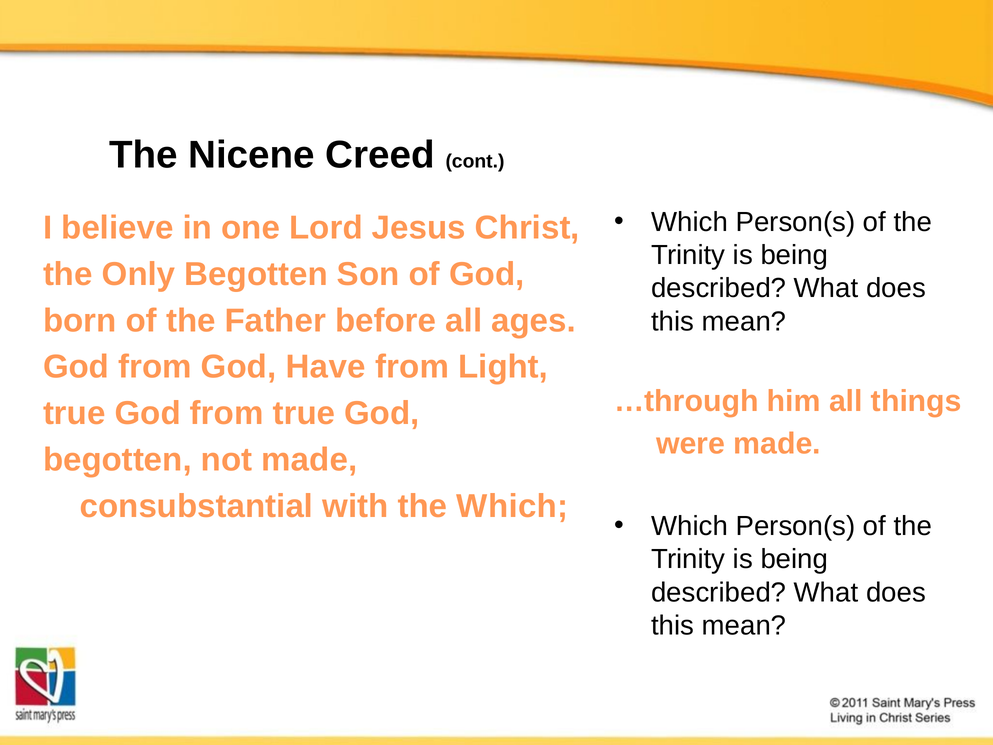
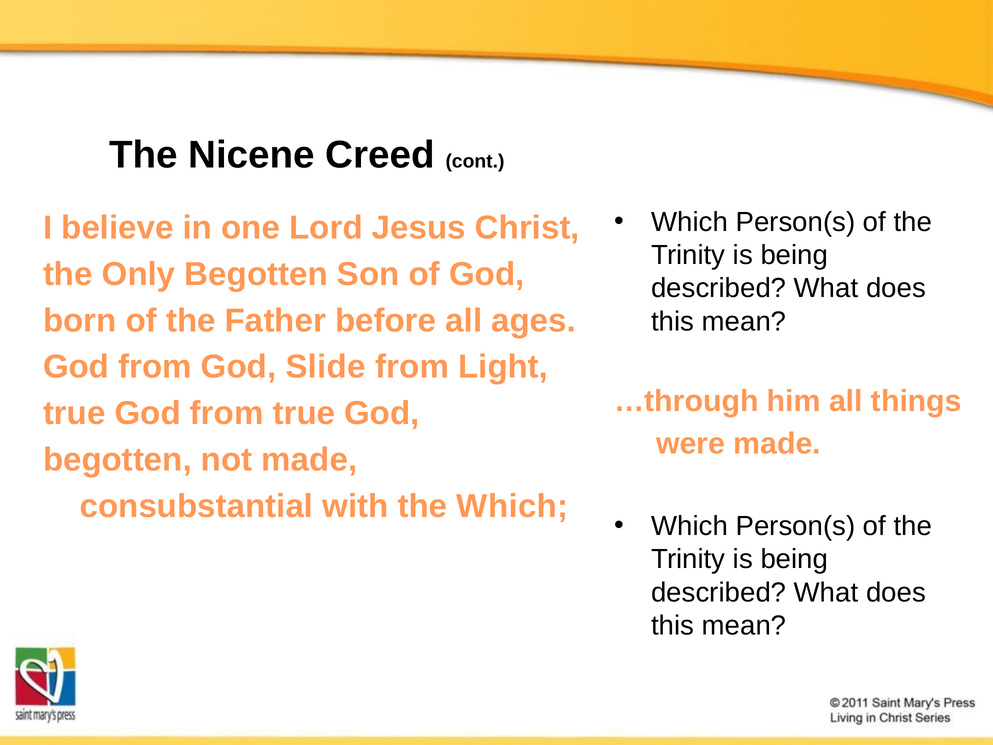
Have: Have -> Slide (326, 367)
